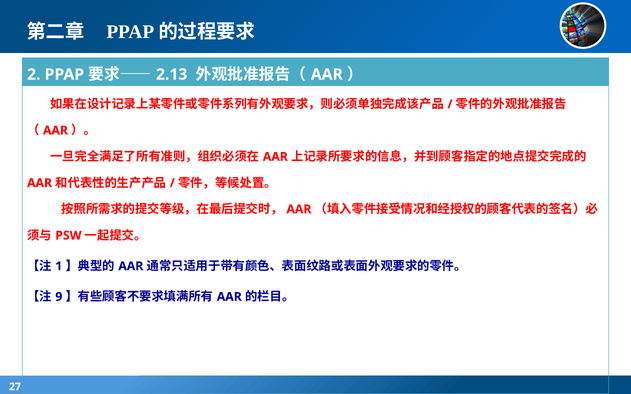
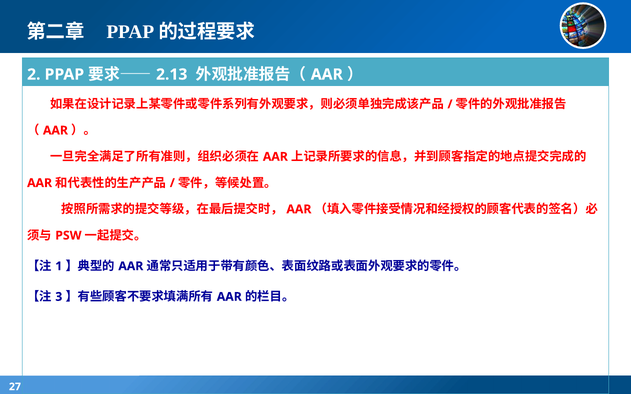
9: 9 -> 3 (59, 297)
